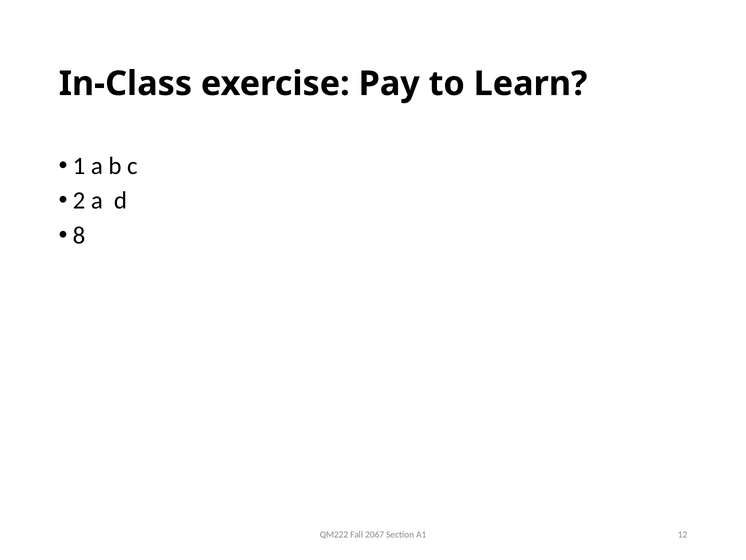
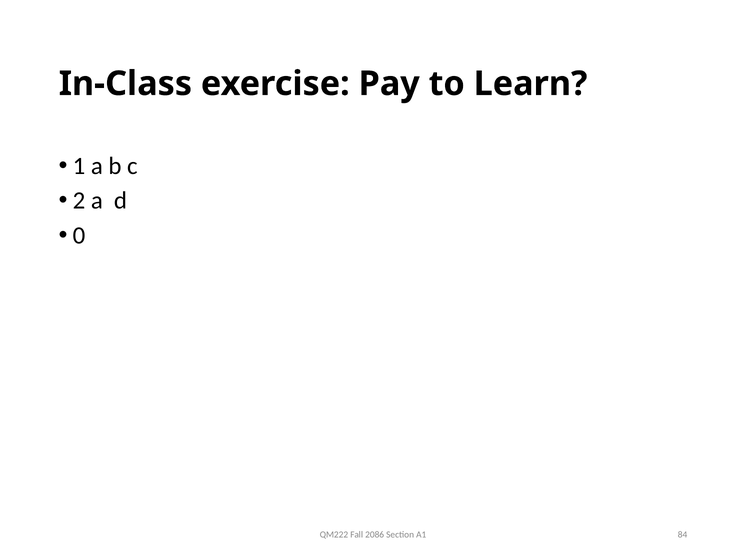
8: 8 -> 0 (79, 235)
2067: 2067 -> 2086 (375, 534)
12: 12 -> 84 (683, 534)
